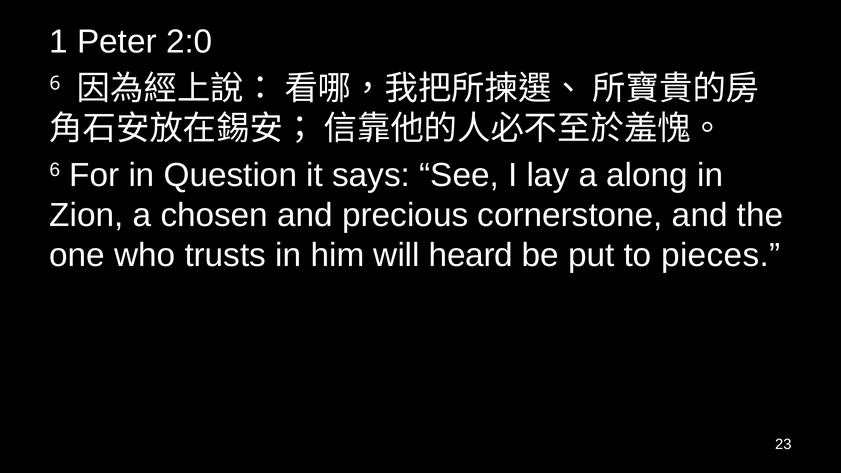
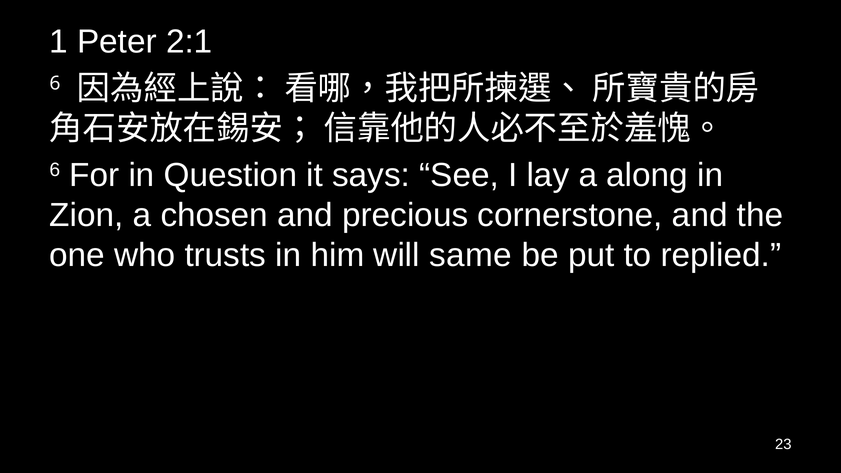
2:0: 2:0 -> 2:1 (189, 42)
heard: heard -> same (471, 255)
pieces: pieces -> replied (721, 255)
